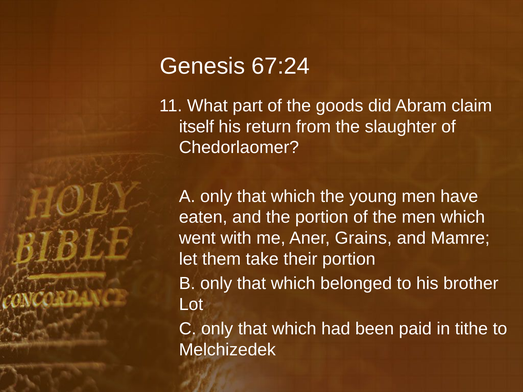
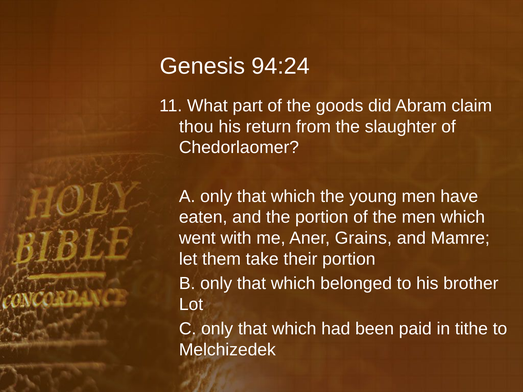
67:24: 67:24 -> 94:24 (281, 66)
itself: itself -> thou (196, 127)
